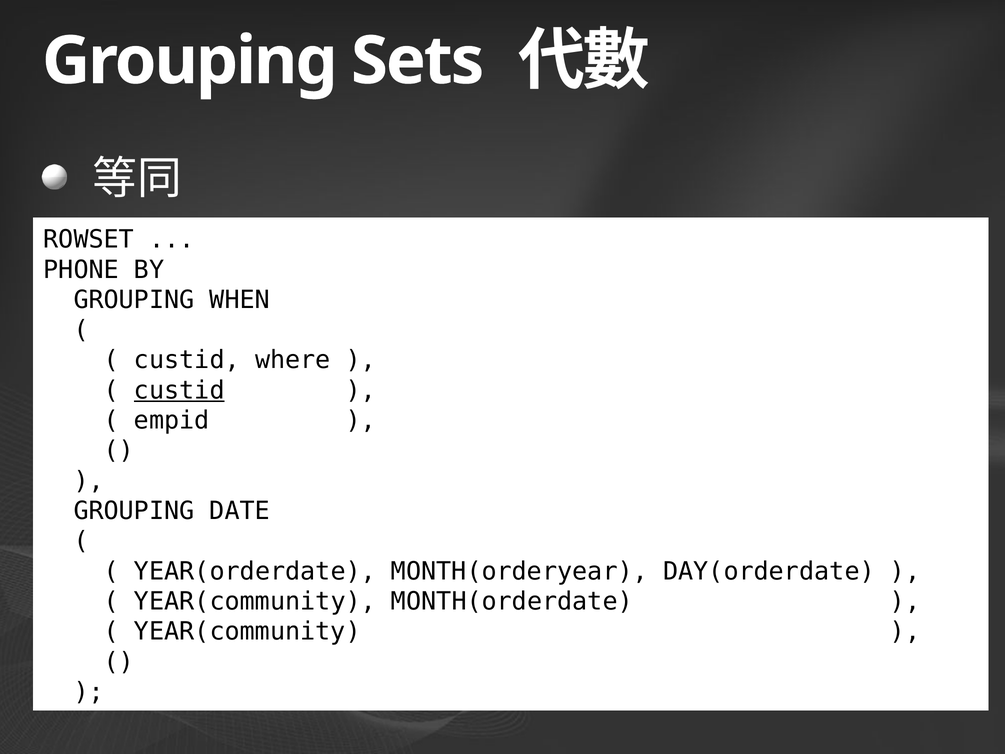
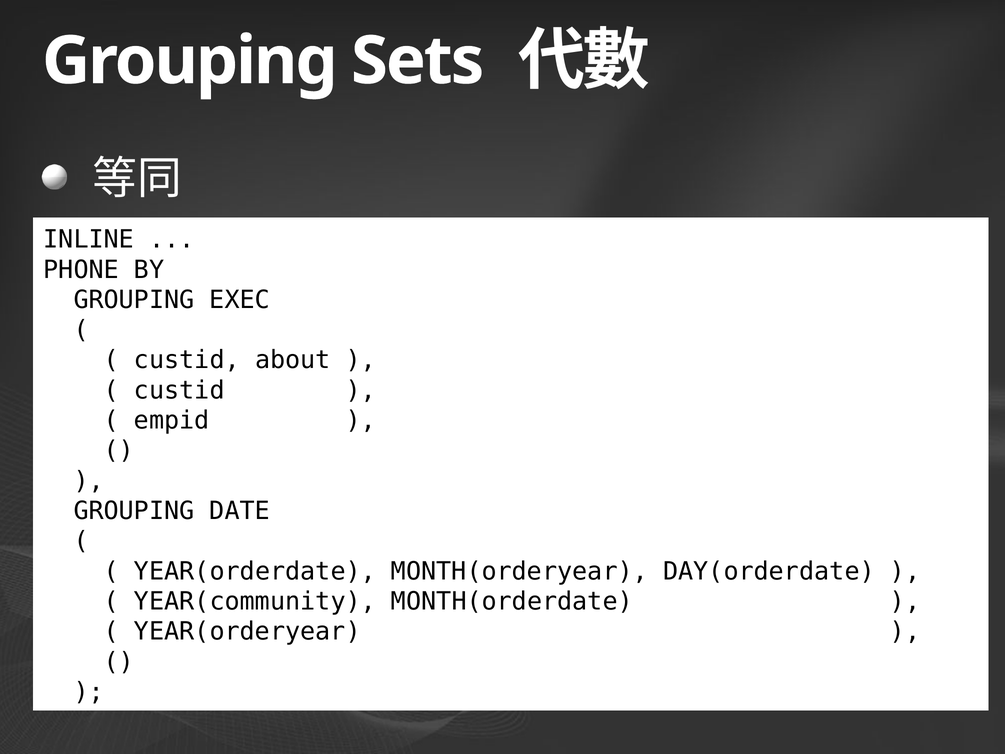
ROWSET: ROWSET -> INLINE (89, 239)
WHEN: WHEN -> EXEC (240, 300)
where: where -> about (293, 360)
custid underline: present -> none (179, 390)
YEAR(community: YEAR(community -> YEAR(orderyear (247, 631)
